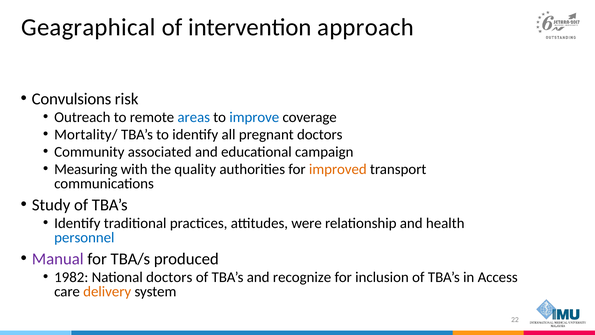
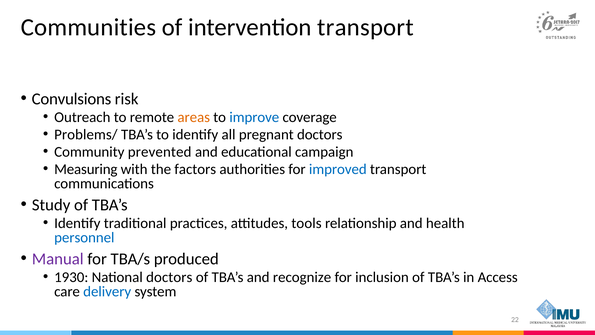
Geagraphical: Geagraphical -> Communities (88, 27)
intervention approach: approach -> transport (366, 27)
areas colour: blue -> orange (194, 117)
Mortality/: Mortality/ -> Problems/ (86, 134)
associated: associated -> prevented (160, 152)
quality: quality -> factors (195, 169)
improved colour: orange -> blue (338, 169)
were: were -> tools (306, 223)
1982: 1982 -> 1930 (71, 277)
delivery colour: orange -> blue (107, 291)
